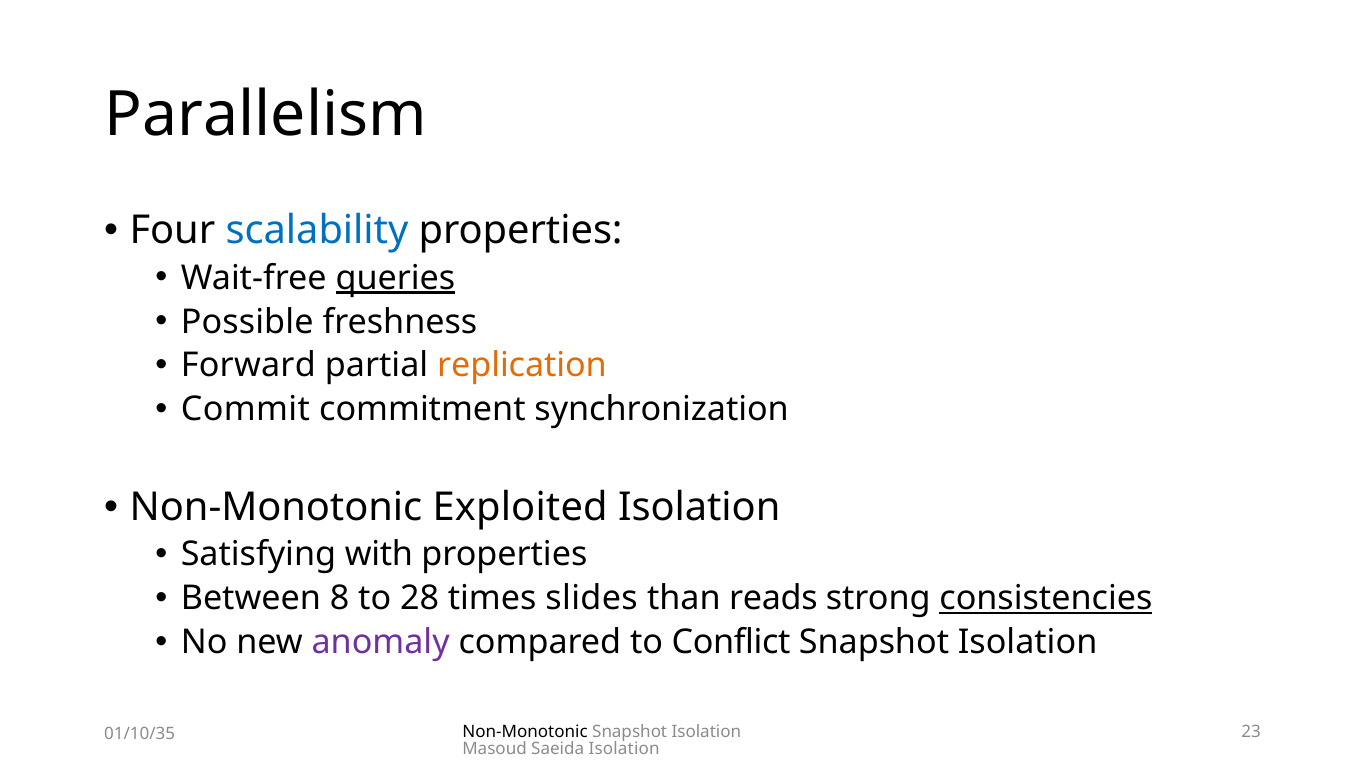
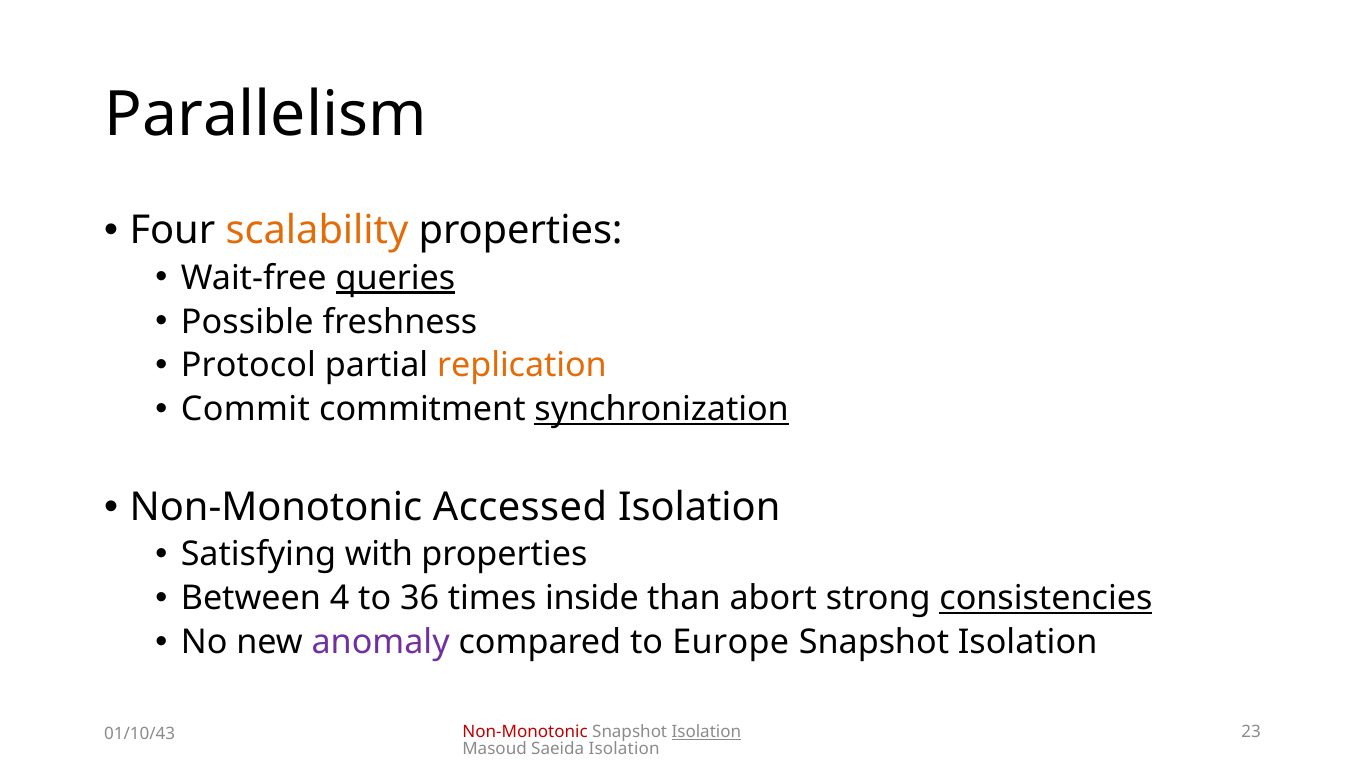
scalability colour: blue -> orange (317, 231)
Forward: Forward -> Protocol (248, 366)
synchronization underline: none -> present (662, 410)
Exploited: Exploited -> Accessed (520, 508)
8: 8 -> 4 (340, 599)
28: 28 -> 36 (420, 599)
slides: slides -> inside (592, 599)
reads: reads -> abort (773, 599)
Conflict: Conflict -> Europe (731, 642)
Non-Monotonic colour: black -> red (525, 732)
Isolation underline: none -> present (706, 732)
01/10/35: 01/10/35 -> 01/10/43 (140, 733)
